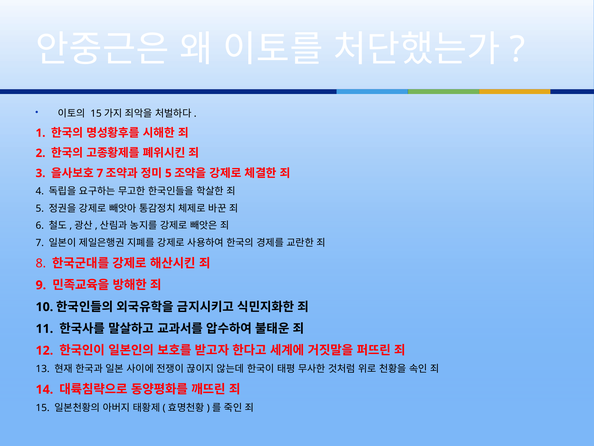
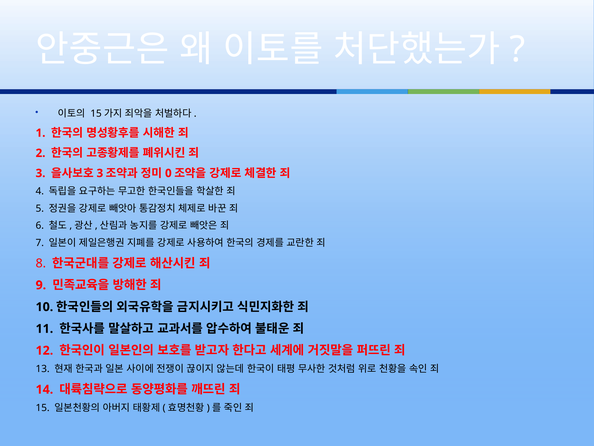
7: 7 -> 3 (100, 173)
5: 5 -> 0 (168, 173)
